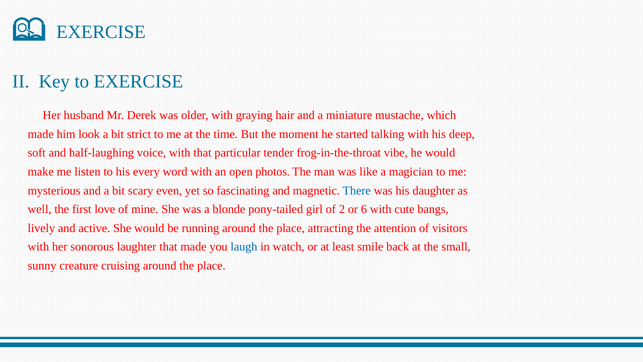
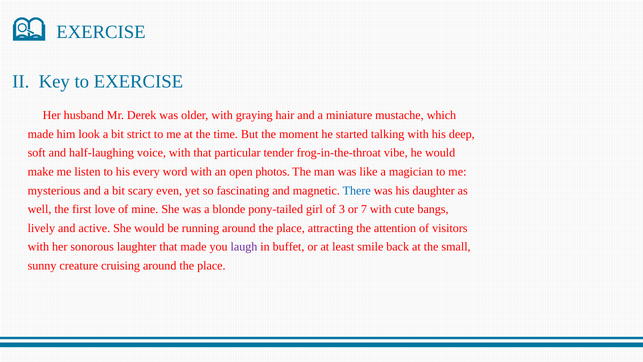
2: 2 -> 3 (342, 209)
6: 6 -> 7 (364, 209)
laugh colour: blue -> purple (244, 247)
watch: watch -> buffet (289, 247)
